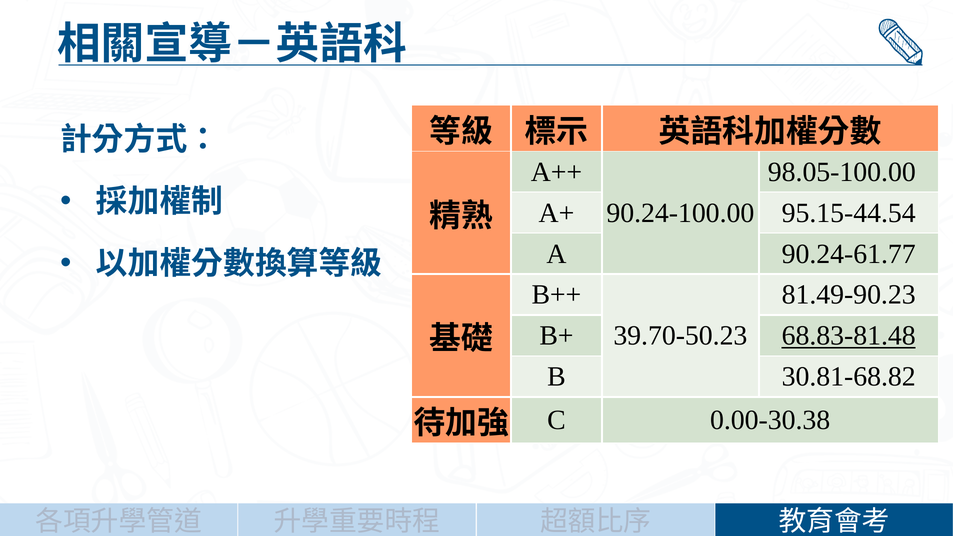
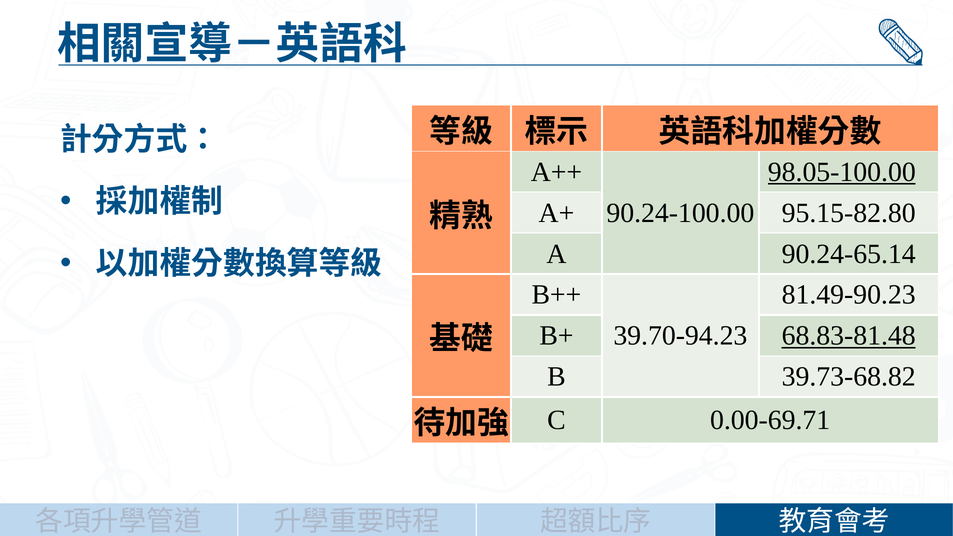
98.05-100.00 underline: none -> present (842, 172)
95.15-44.54: 95.15-44.54 -> 95.15-82.80 (849, 213)
90.24-61.77: 90.24-61.77 -> 90.24-65.14 (849, 254)
39.70-50.23: 39.70-50.23 -> 39.70-94.23 (680, 336)
30.81-68.82: 30.81-68.82 -> 39.73-68.82 (849, 377)
0.00-30.38: 0.00-30.38 -> 0.00-69.71 (770, 420)
